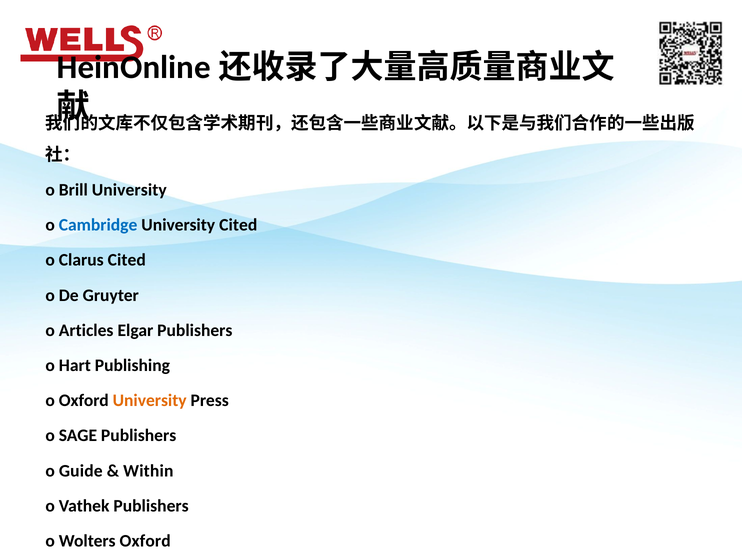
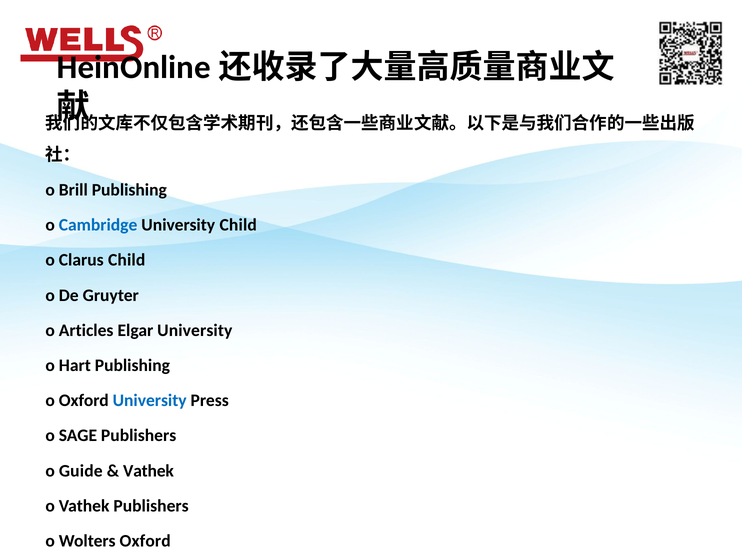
Brill University: University -> Publishing (129, 190)
University Cited: Cited -> Child (238, 225)
Clarus Cited: Cited -> Child (127, 260)
Elgar Publishers: Publishers -> University (195, 330)
University colour: orange -> blue (150, 400)
Within: Within -> Vathek (148, 470)
